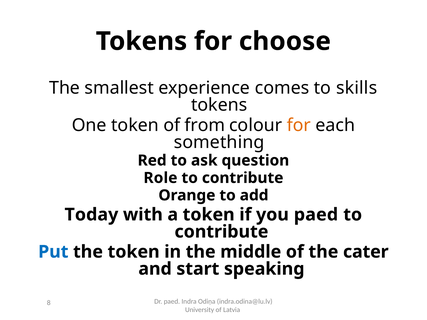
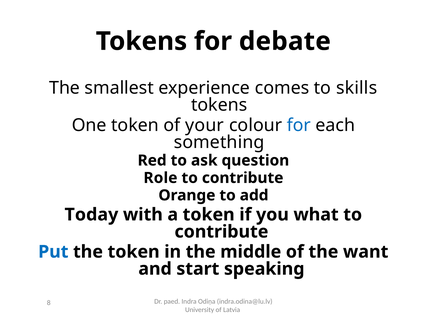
choose: choose -> debate (285, 41)
from: from -> your (205, 125)
for colour: orange -> blue (299, 125)
you paed: paed -> what (316, 215)
cater: cater -> want (366, 252)
